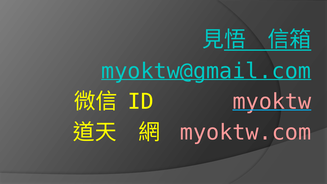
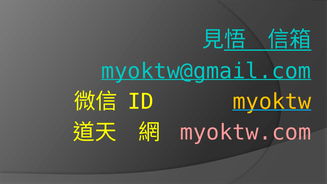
myoktw colour: pink -> yellow (272, 102)
